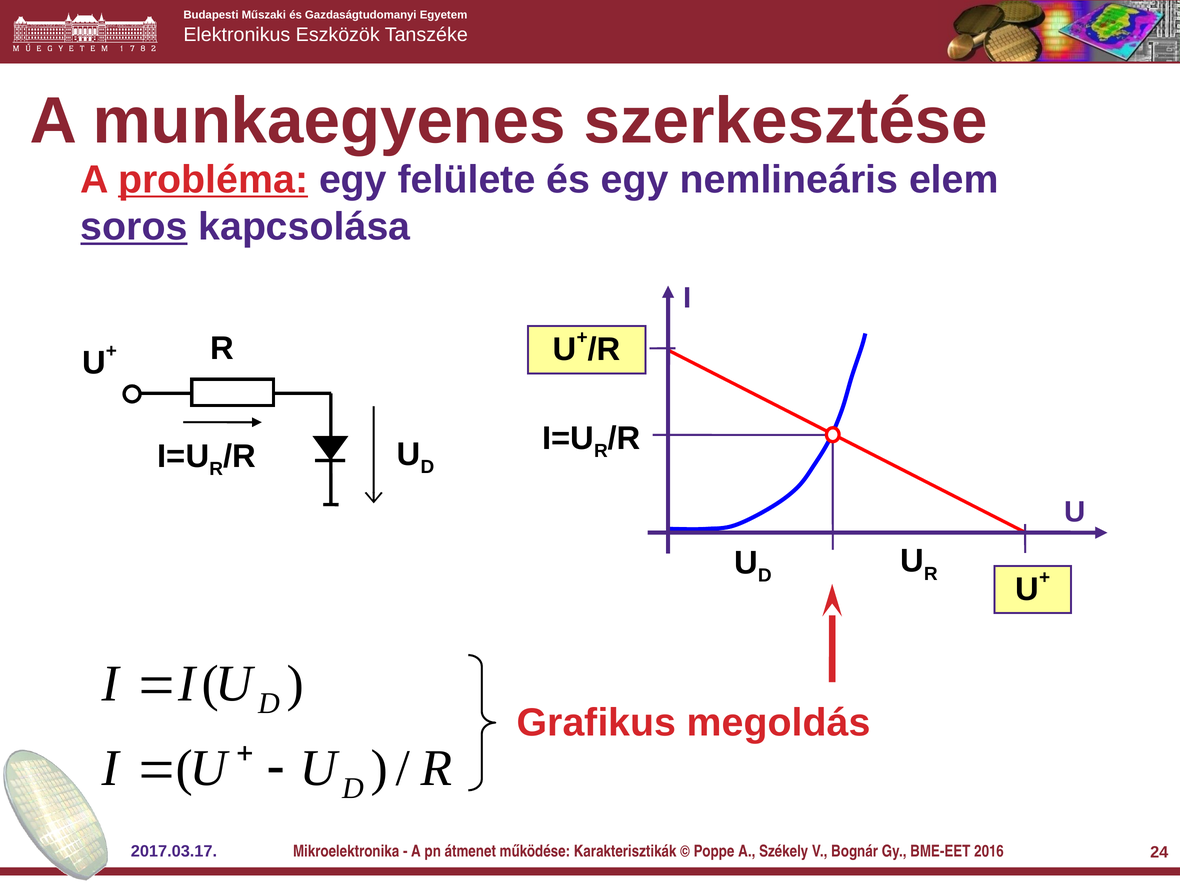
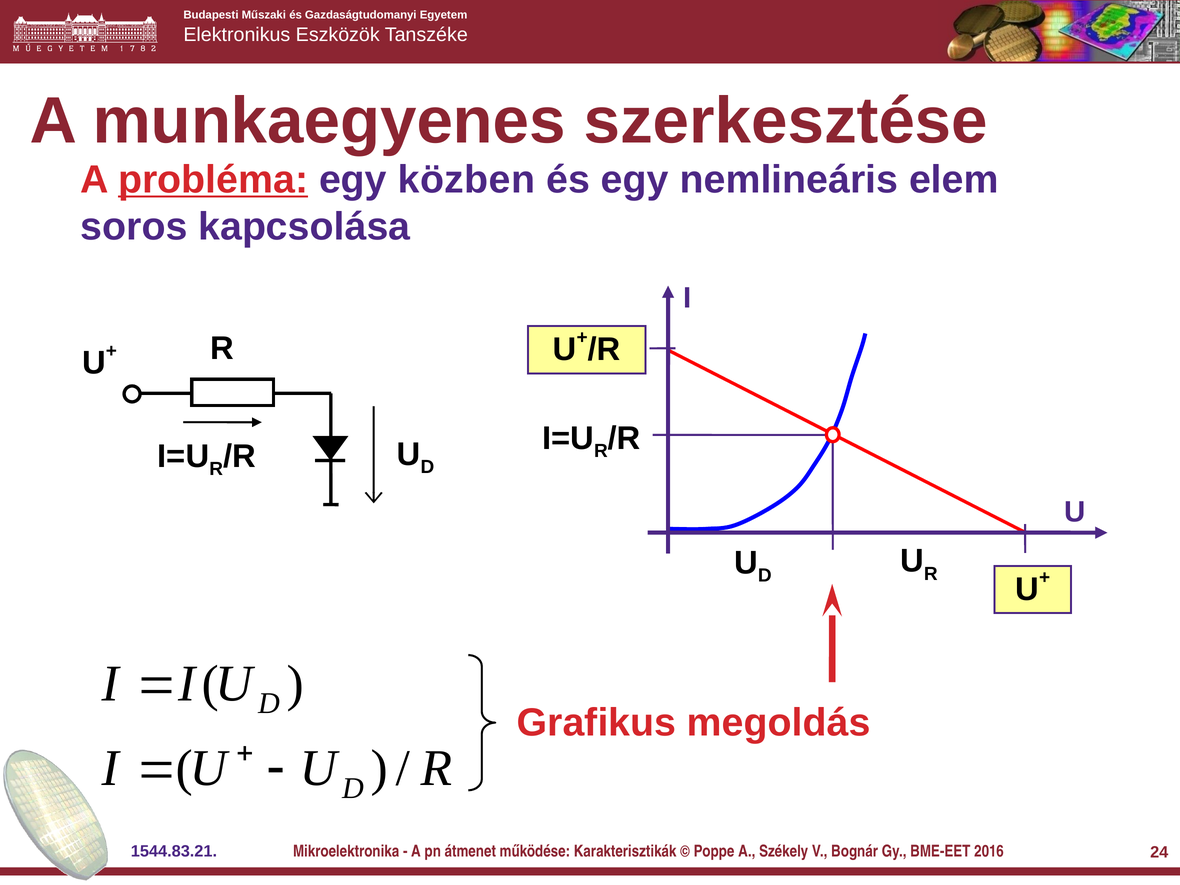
felülete: felülete -> közben (466, 180)
soros underline: present -> none (134, 227)
2017.03.17: 2017.03.17 -> 1544.83.21 (174, 851)
